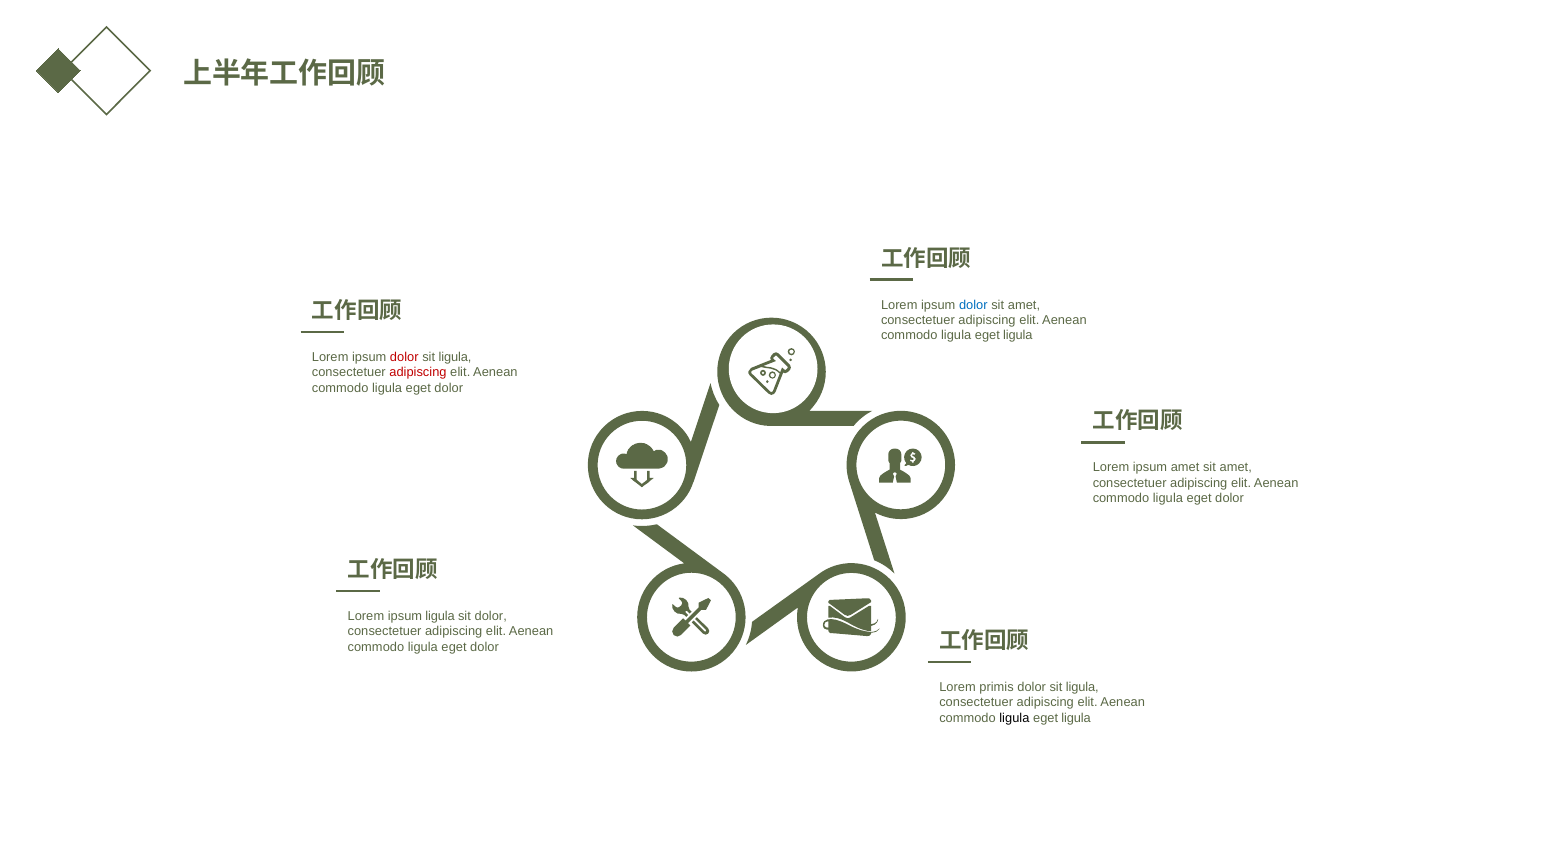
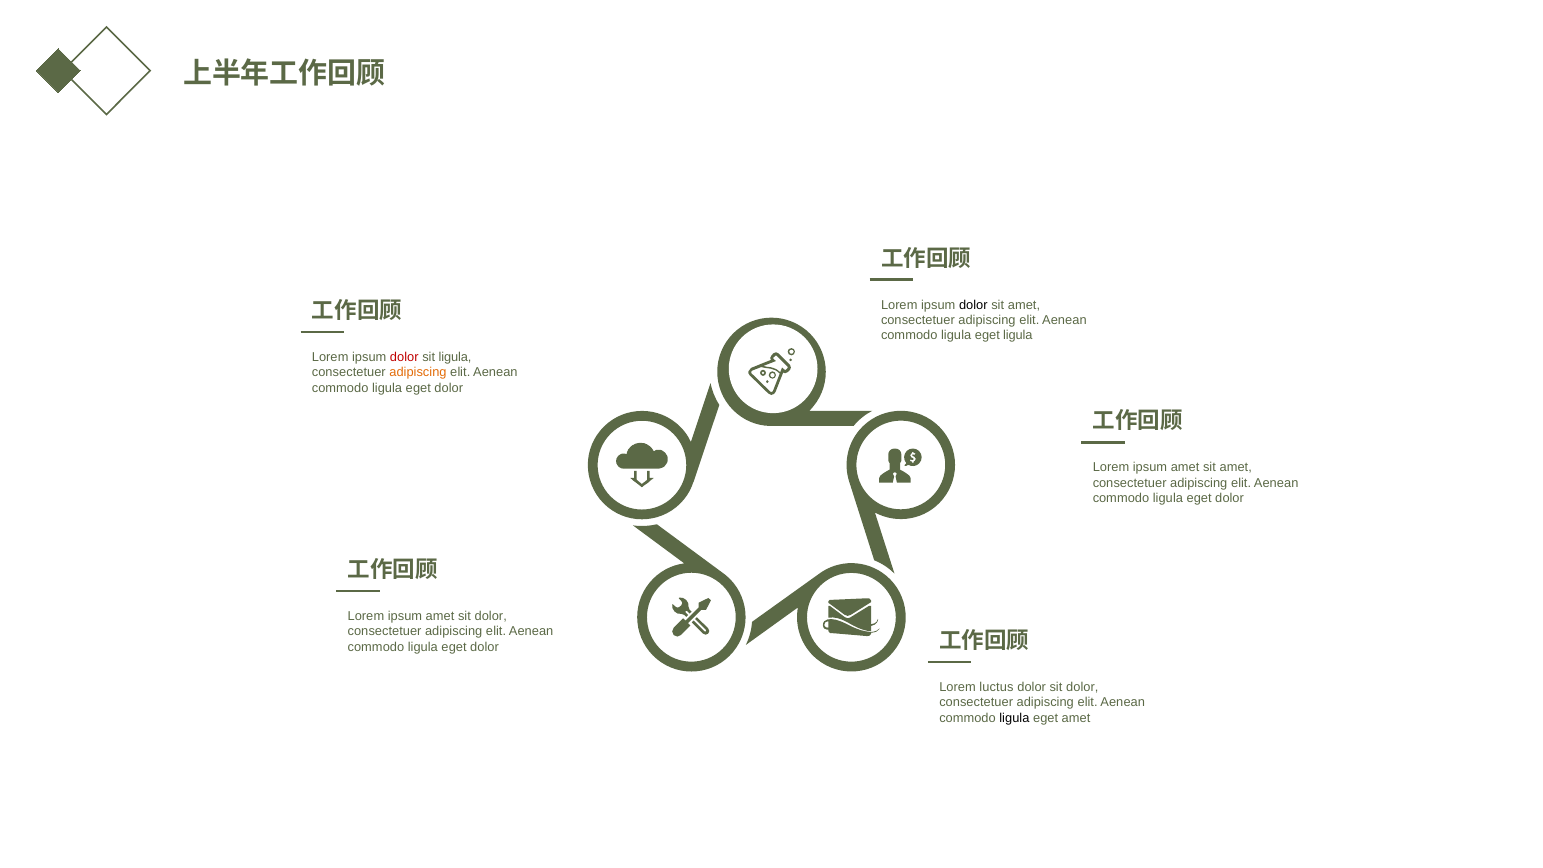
dolor colour: blue -> black (973, 305)
adipiscing colour: red -> orange (418, 373)
ligula: ligula -> amet (440, 616)
primis: primis -> luctus (996, 687)
ligula: ligula -> dolor (1082, 687)
ligula: ligula -> amet (1076, 718)
